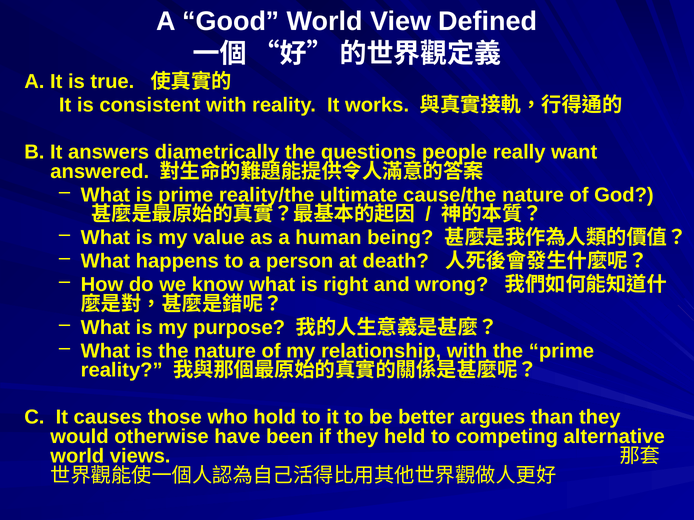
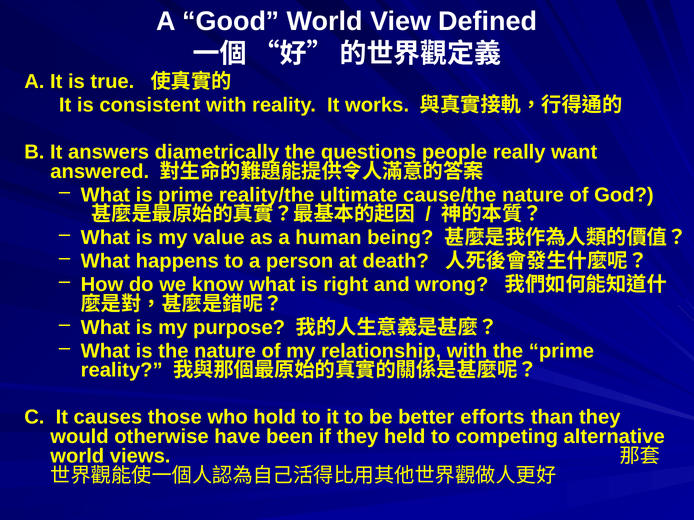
argues: argues -> efforts (492, 418)
